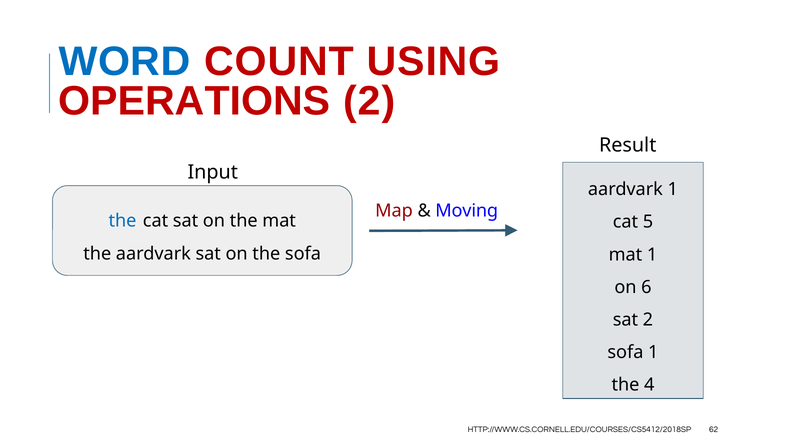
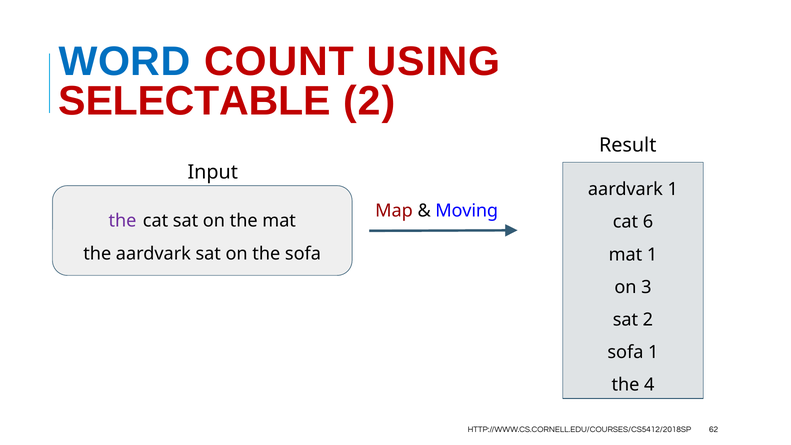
OPERATIONS: OPERATIONS -> SELECTABLE (194, 101)
the colour: blue -> purple (122, 221)
5: 5 -> 6 (648, 222)
6: 6 -> 3 (646, 287)
